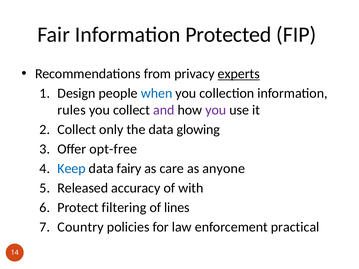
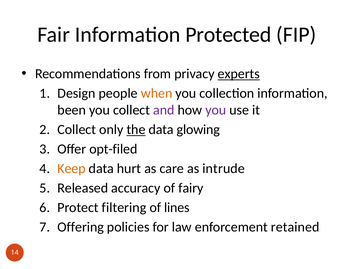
when colour: blue -> orange (157, 93)
rules: rules -> been (72, 110)
the underline: none -> present (136, 130)
opt-free: opt-free -> opt-filed (113, 149)
Keep colour: blue -> orange (72, 169)
fairy: fairy -> hurt (129, 169)
anyone: anyone -> intrude (224, 169)
with: with -> fairy (191, 188)
Country: Country -> Offering (81, 227)
practical: practical -> retained (295, 227)
